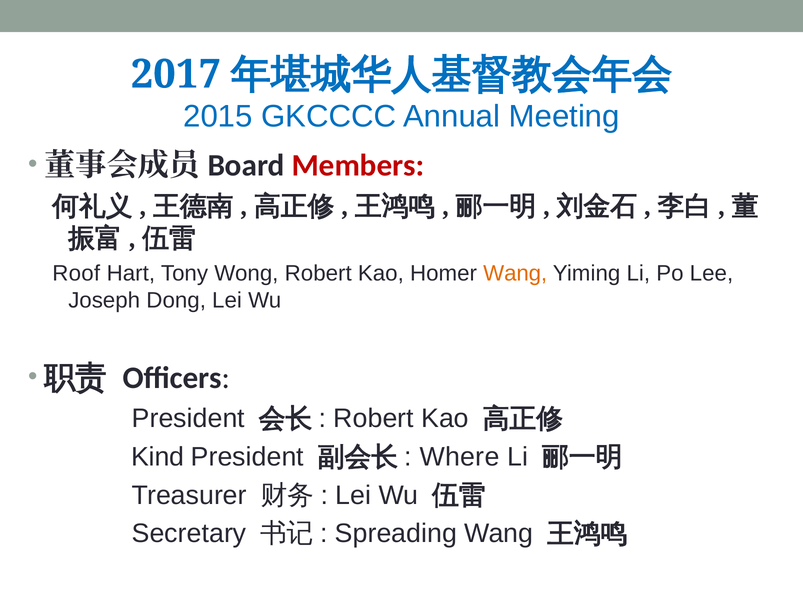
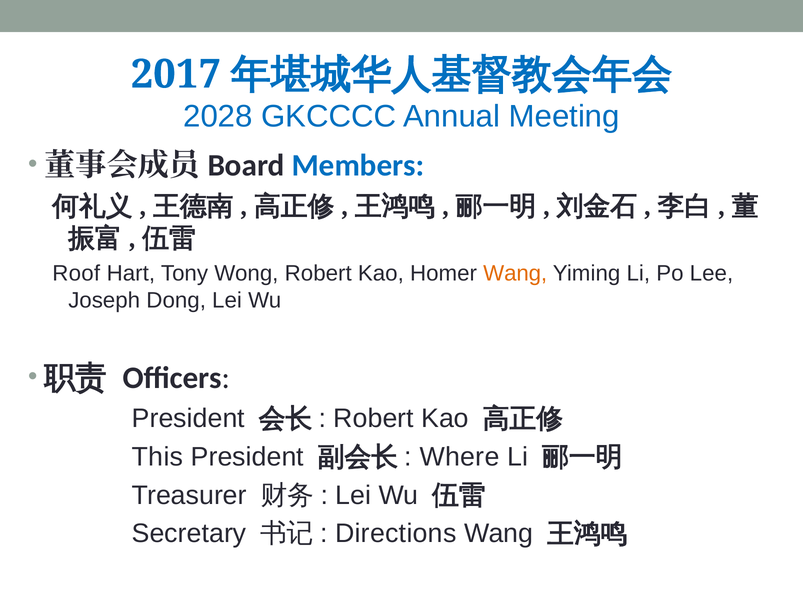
2015: 2015 -> 2028 (218, 117)
Members colour: red -> blue (358, 165)
Kind: Kind -> This (157, 457)
Spreading: Spreading -> Directions (396, 534)
